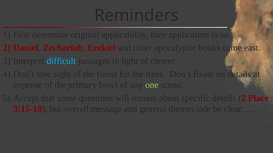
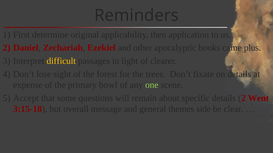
east: east -> plus (252, 48)
difficult colour: light blue -> yellow (61, 61)
Place: Place -> Went (258, 98)
